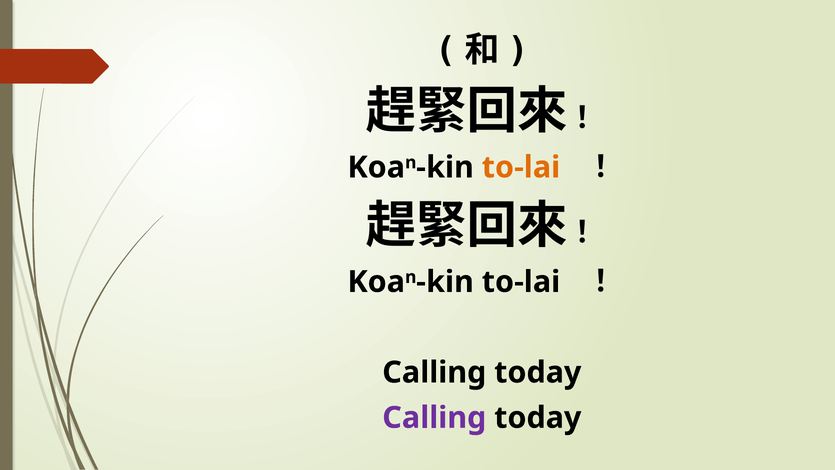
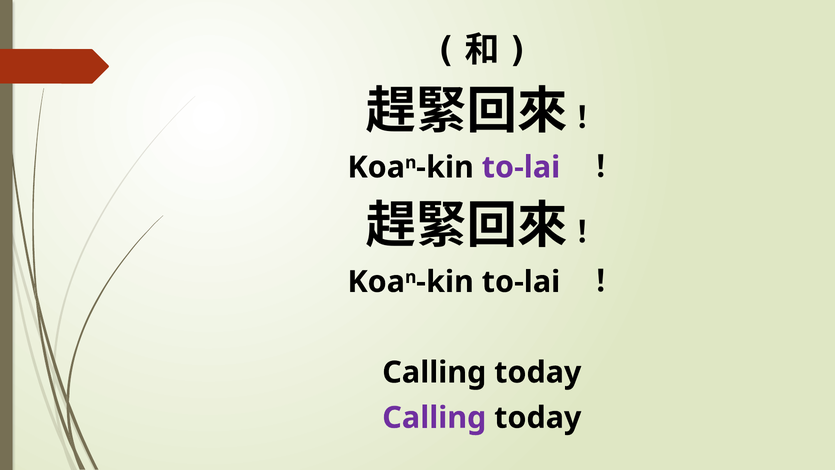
to-lai colour: orange -> purple (521, 167)
